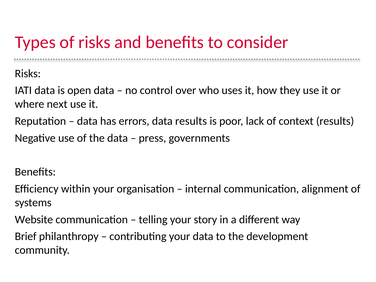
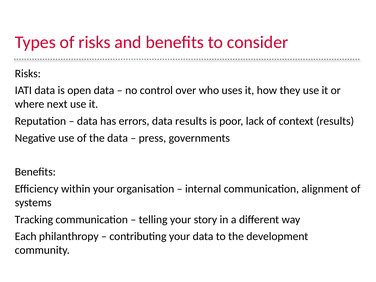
Website: Website -> Tracking (34, 219)
Brief: Brief -> Each (26, 236)
